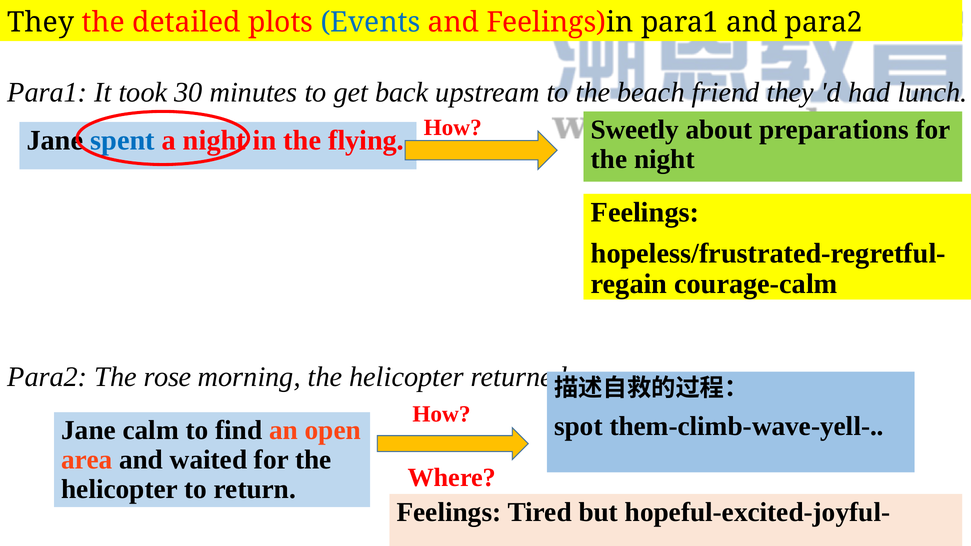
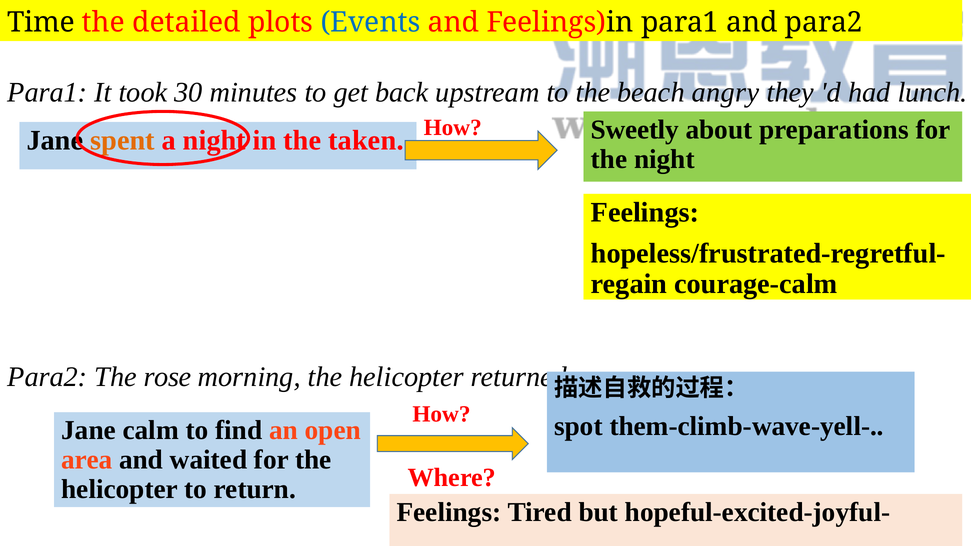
They: They -> Time (41, 23)
friend: friend -> angry (726, 92)
spent colour: blue -> orange (122, 141)
flying: flying -> taken (366, 141)
